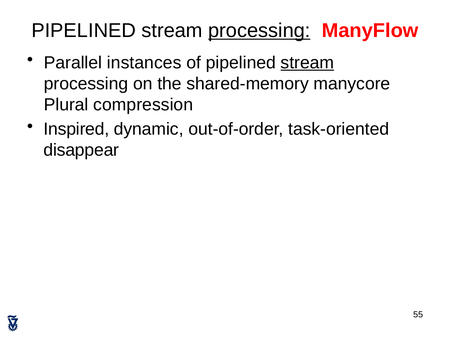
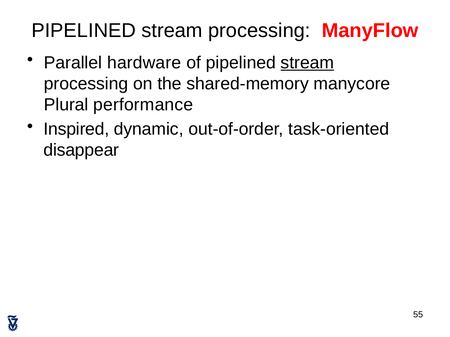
processing underline: present -> none (259, 31)
instances: instances -> hardware (144, 63)
compression: compression -> performance (143, 105)
